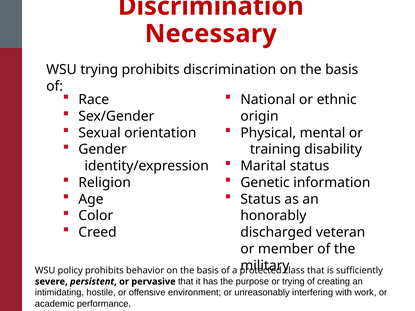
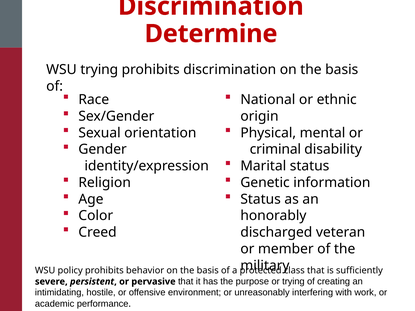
Necessary: Necessary -> Determine (211, 34)
training: training -> criminal (275, 150)
